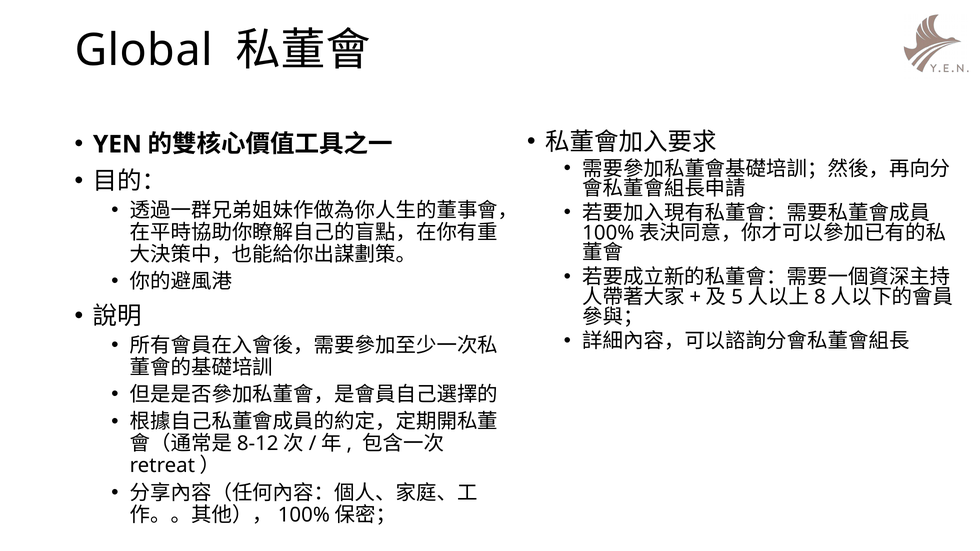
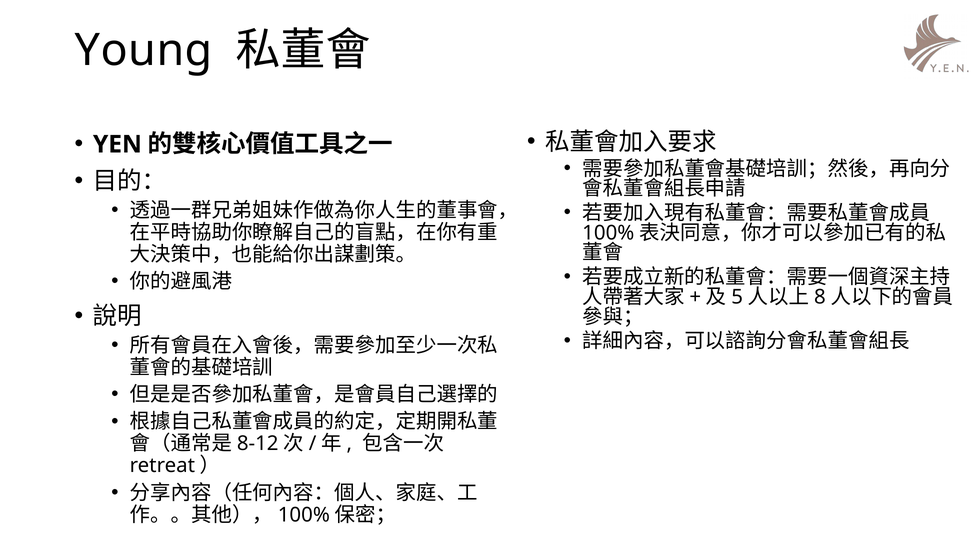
Global: Global -> Young (144, 51)
